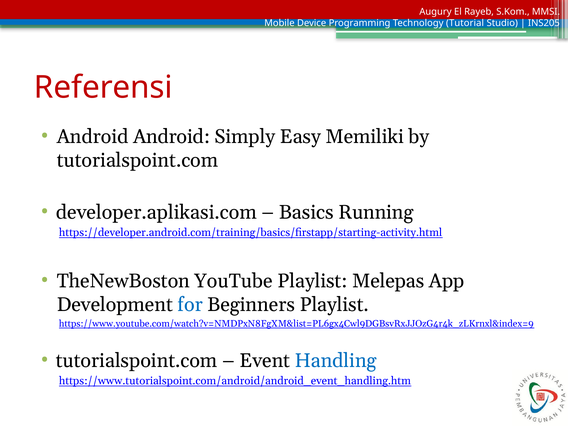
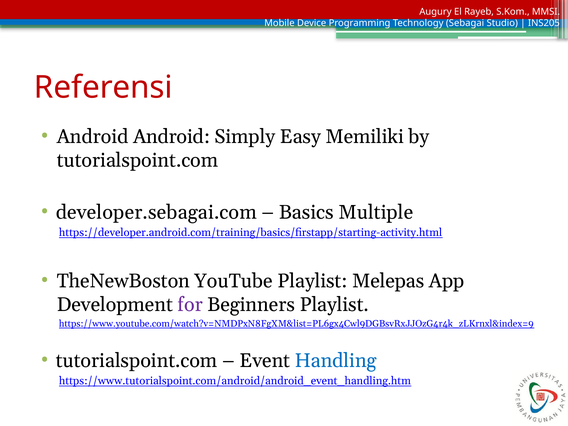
Tutorial: Tutorial -> Sebagai (465, 23)
developer.aplikasi.com: developer.aplikasi.com -> developer.sebagai.com (156, 212)
Running: Running -> Multiple (376, 212)
for colour: blue -> purple (190, 305)
